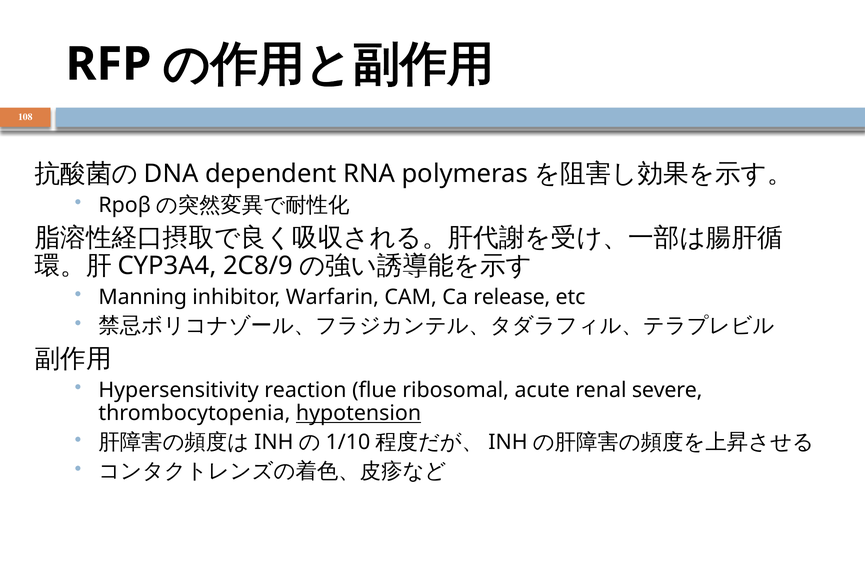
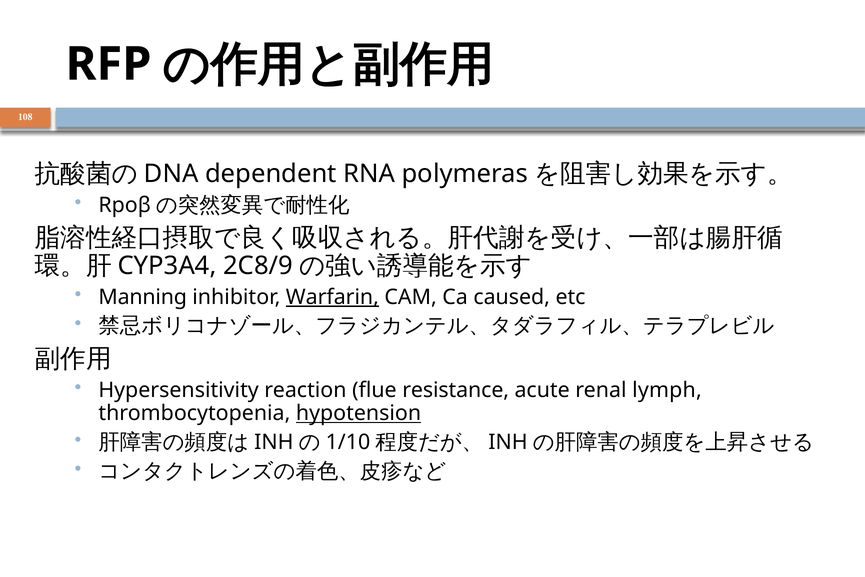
Warfarin underline: none -> present (332, 297)
release: release -> caused (512, 297)
ribosomal: ribosomal -> resistance (456, 390)
severe: severe -> lymph (667, 390)
